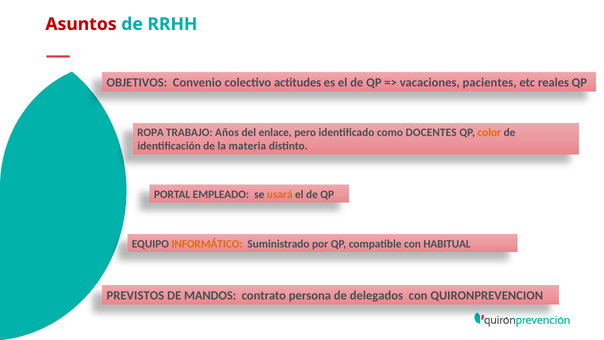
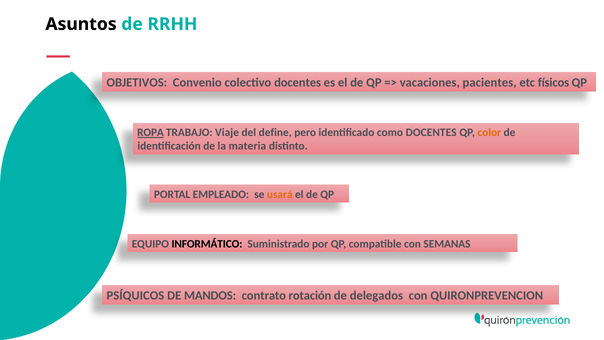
Asuntos colour: red -> black (81, 24)
colectivo actitudes: actitudes -> docentes (298, 82)
reales: reales -> físicos (553, 82)
ROPA underline: none -> present (150, 133)
Años: Años -> Viaje (227, 133)
enlace: enlace -> define (275, 133)
INFORMÁTICO colour: orange -> black (207, 244)
HABITUAL: HABITUAL -> SEMANAS (447, 244)
PREVISTOS: PREVISTOS -> PSÍQUICOS (135, 295)
persona: persona -> rotación (310, 295)
